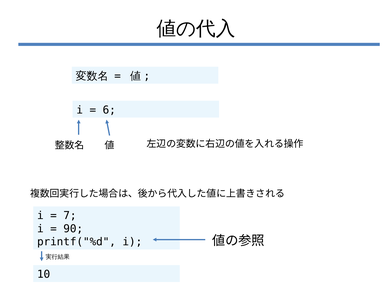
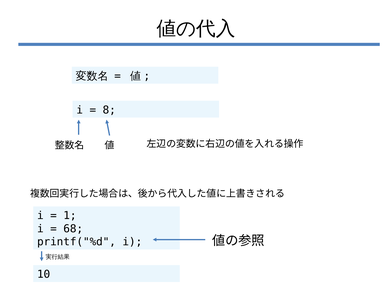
6: 6 -> 8 (109, 110)
7: 7 -> 1 (70, 216)
90: 90 -> 68 (73, 229)
